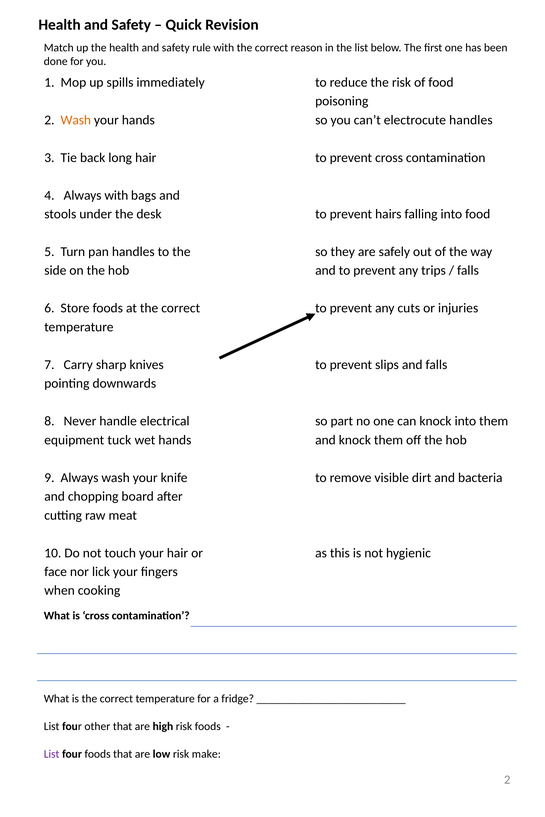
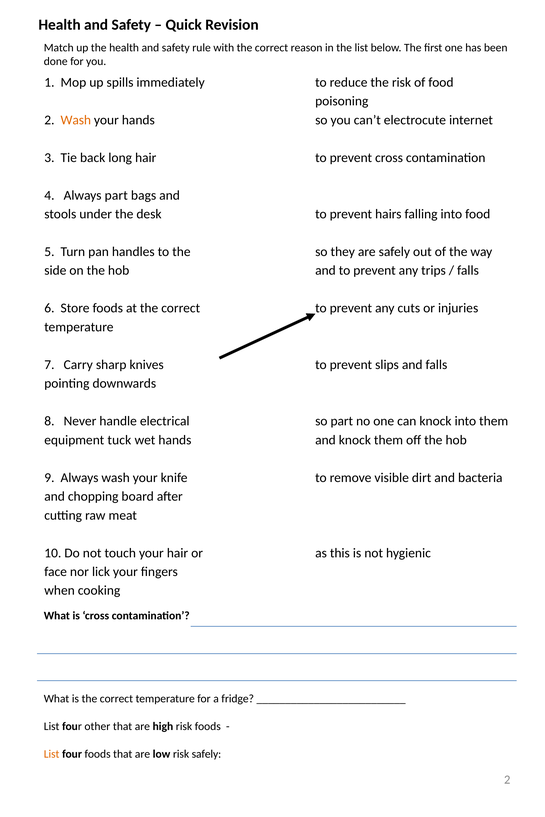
electrocute handles: handles -> internet (471, 120)
Always with: with -> part (116, 195)
List colour: purple -> orange (52, 754)
risk make: make -> safely (206, 754)
